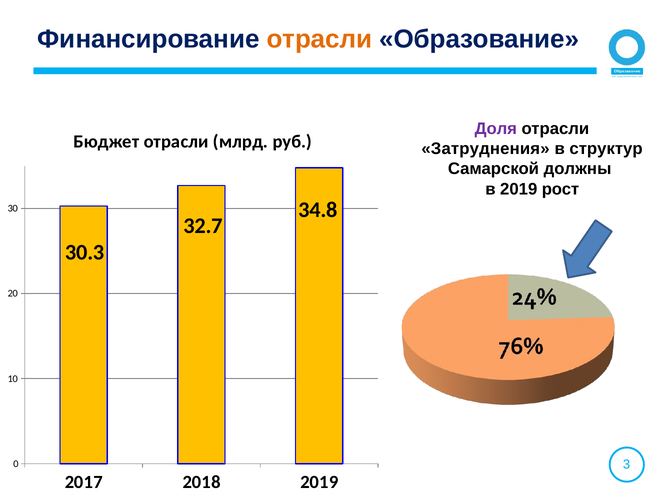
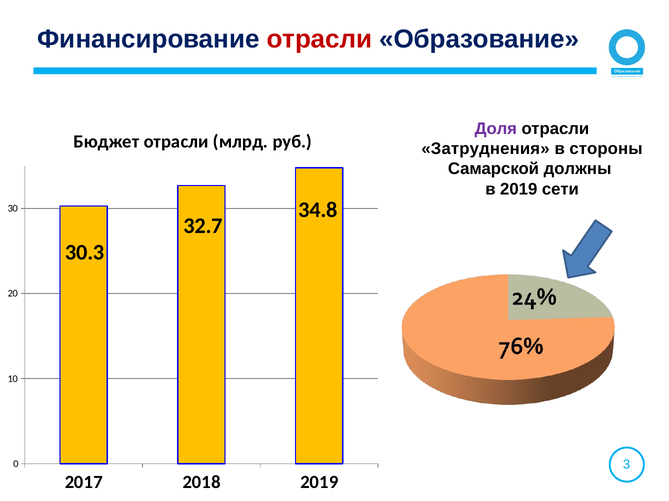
отрасли colour: orange -> red (319, 39)
структур: структур -> стороны (606, 149)
рост: рост -> сети (560, 189)
